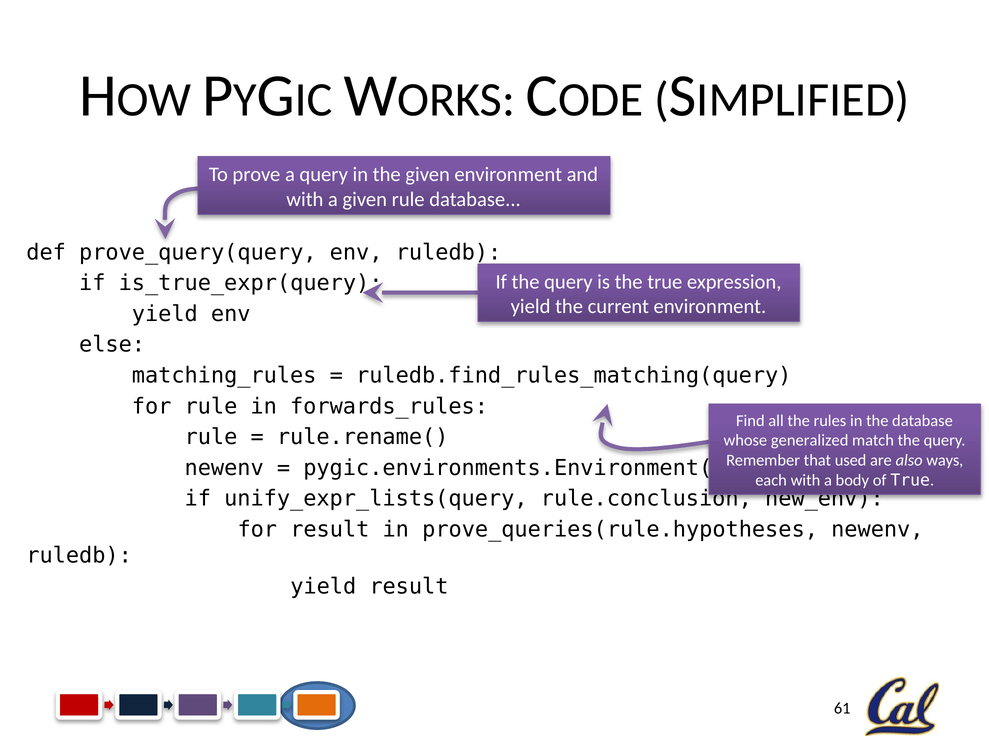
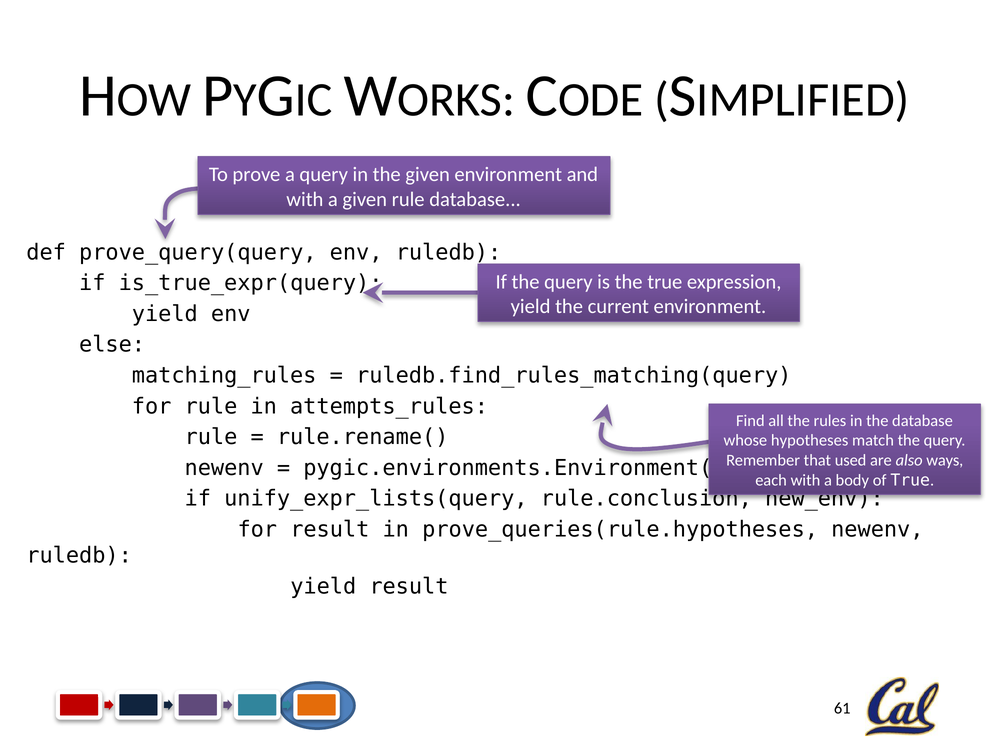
forwards_rules: forwards_rules -> attempts_rules (389, 406)
generalized: generalized -> hypotheses (810, 440)
